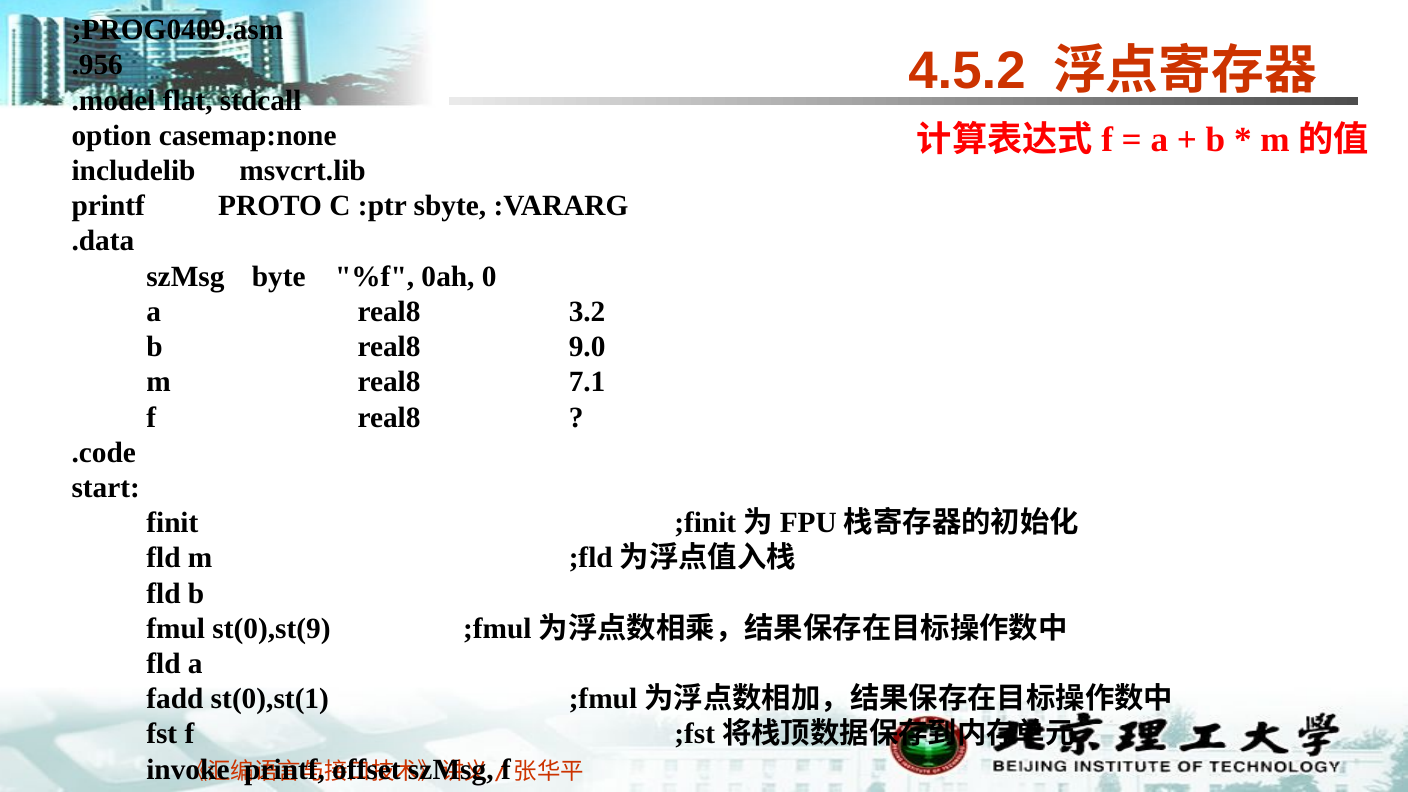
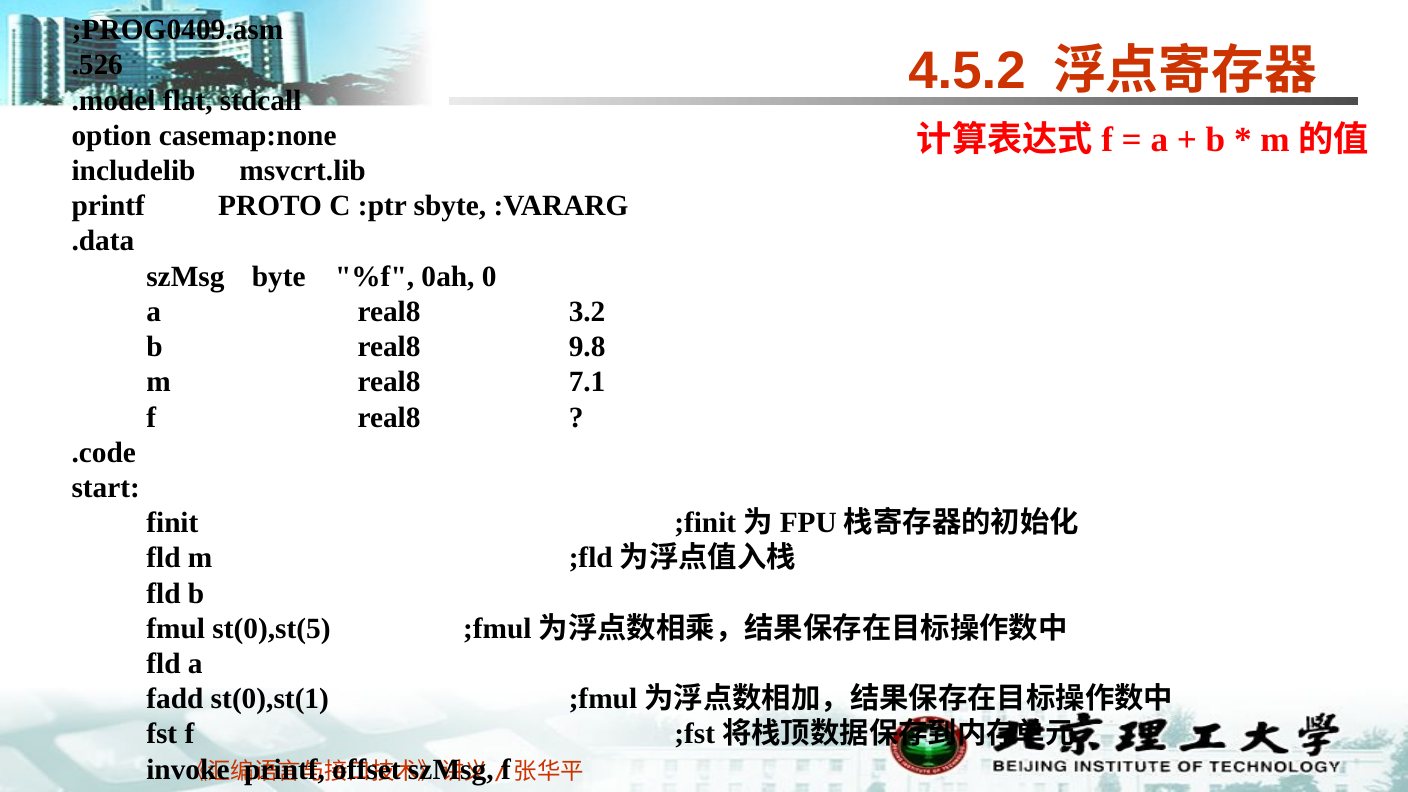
.956: .956 -> .526 (97, 65)
9.0: 9.0 -> 9.8 (587, 347)
st(0),st(9: st(0),st(9 -> st(0),st(5 (271, 629)
